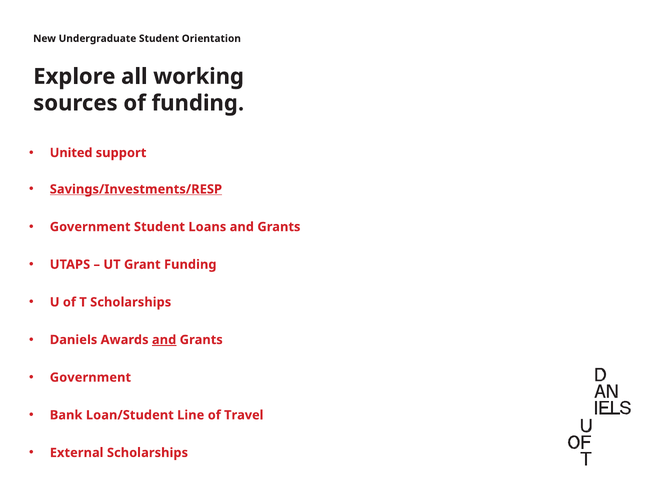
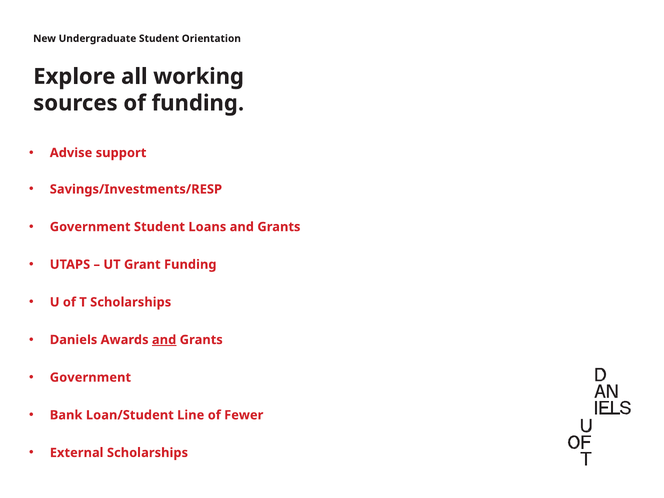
United: United -> Advise (71, 153)
Savings/Investments/RESP underline: present -> none (136, 189)
Travel: Travel -> Fewer (244, 415)
